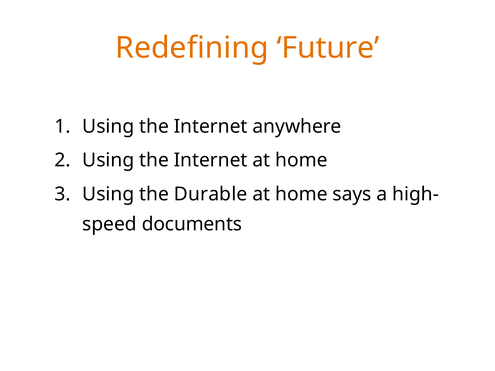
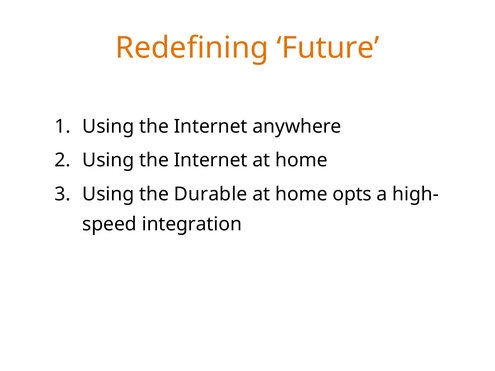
says: says -> opts (352, 194)
documents: documents -> integration (192, 224)
